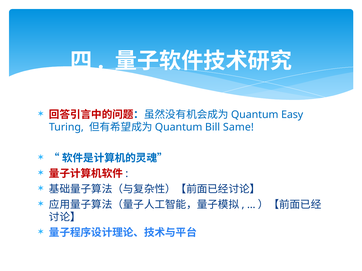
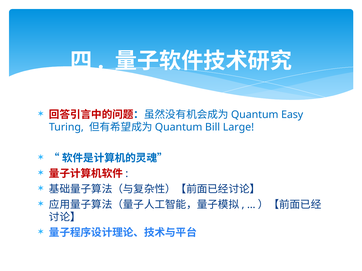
Same: Same -> Large (238, 127)
